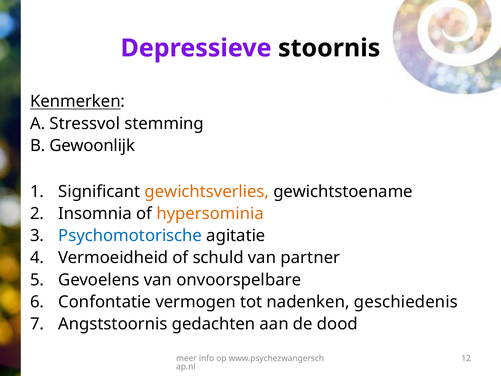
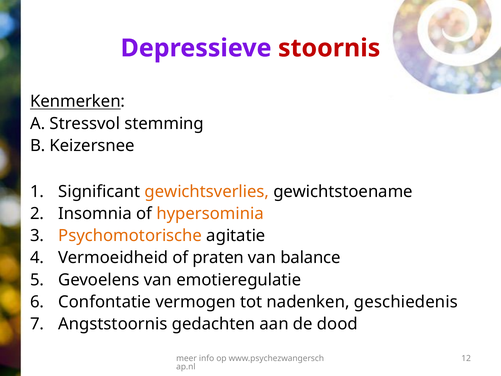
stoornis colour: black -> red (329, 48)
Gewoonlijk: Gewoonlijk -> Keizersnee (92, 145)
Psychomotorische colour: blue -> orange (130, 236)
schuld: schuld -> praten (218, 258)
partner: partner -> balance (310, 258)
onvoorspelbare: onvoorspelbare -> emotieregulatie (239, 280)
